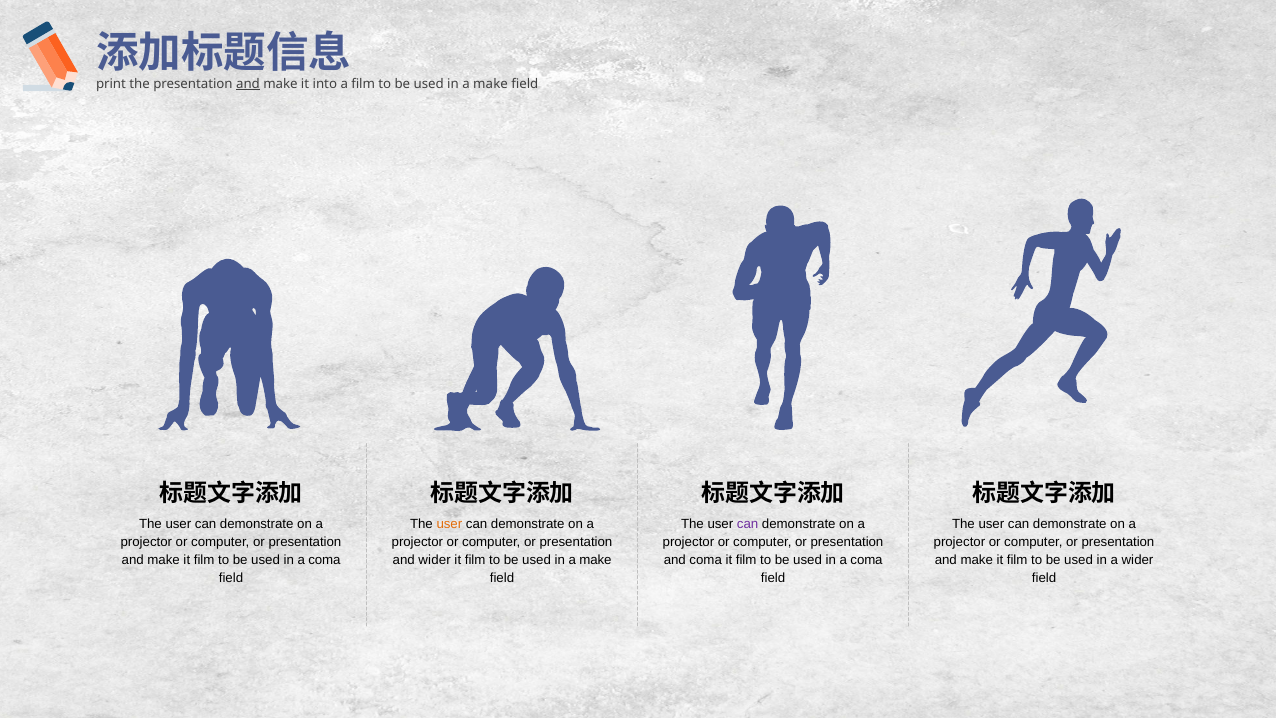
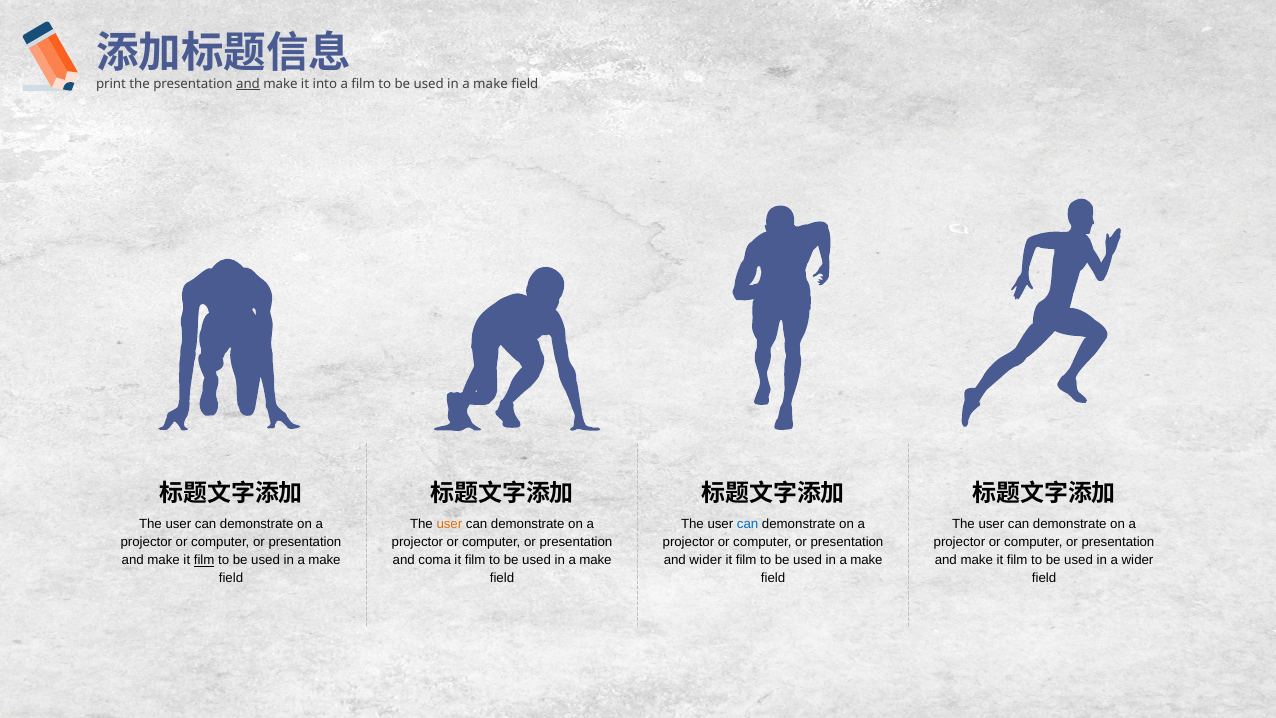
can colour: purple -> blue (748, 524)
film underline: none -> present (204, 560)
coma: coma -> make (324, 560)
and wider: wider -> coma (435, 560)
and coma: coma -> wider (706, 560)
coma: coma -> make (867, 560)
